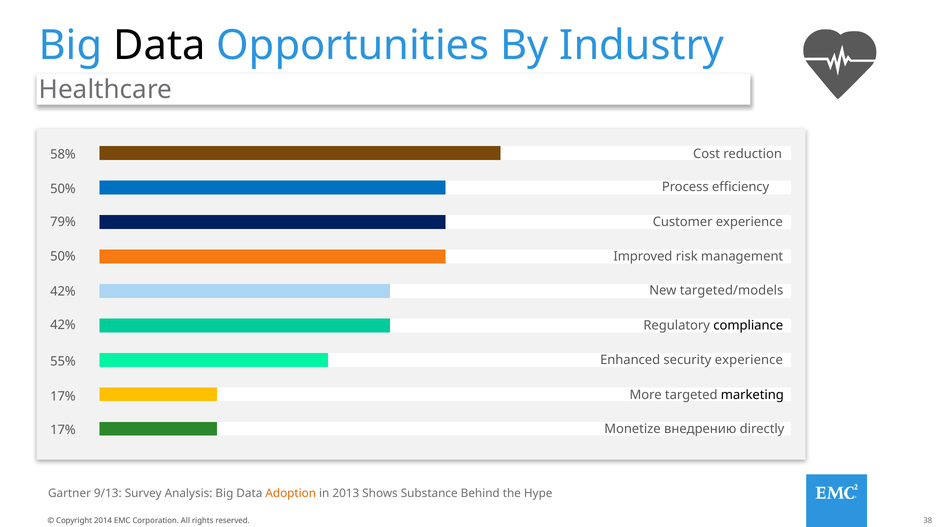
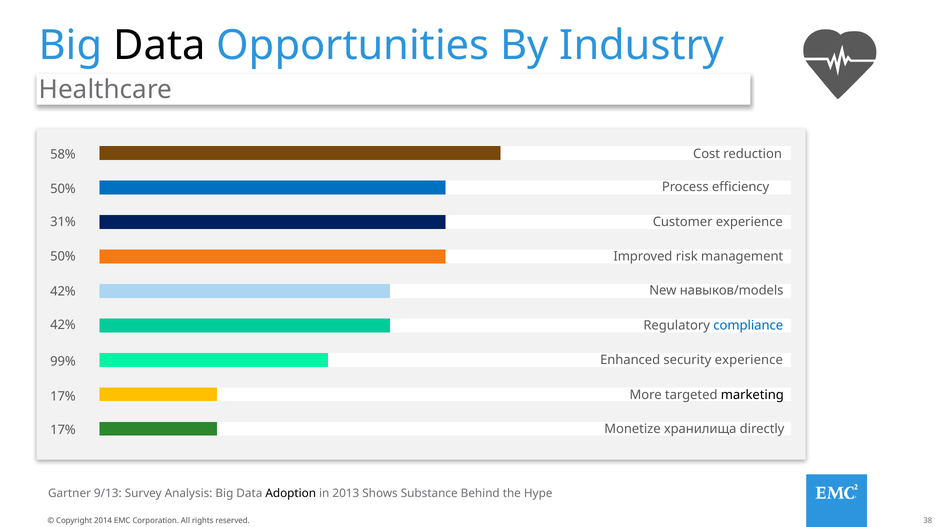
79%: 79% -> 31% (63, 222)
targeted/models: targeted/models -> навыков/models (732, 291)
compliance colour: black -> blue (748, 326)
55%: 55% -> 99% (63, 362)
внедрению: внедрению -> хранилища (700, 430)
Adoption colour: orange -> black (291, 494)
